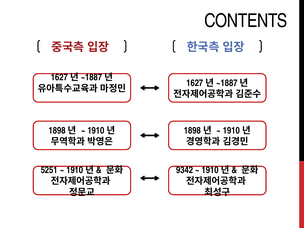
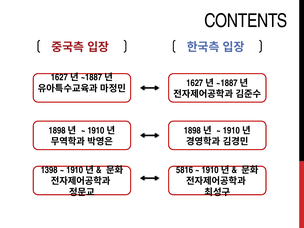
5251: 5251 -> 1398 (49, 170)
9342: 9342 -> 5816 (185, 170)
